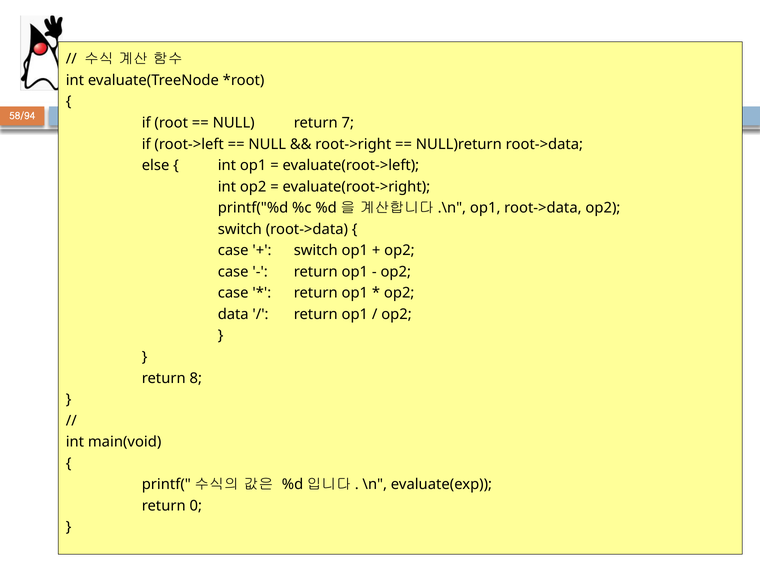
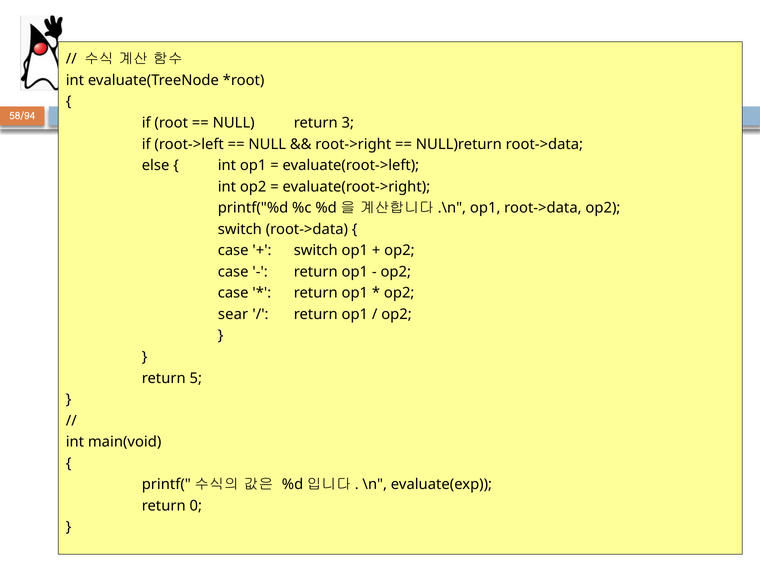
7: 7 -> 3 (348, 123)
data: data -> sear (233, 314)
8: 8 -> 5 (196, 378)
